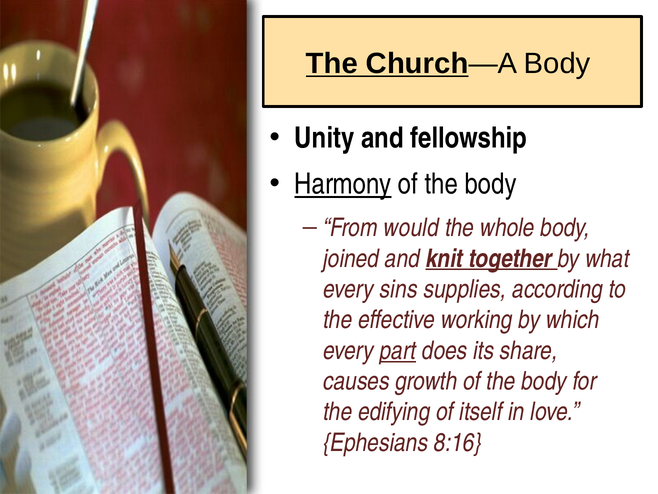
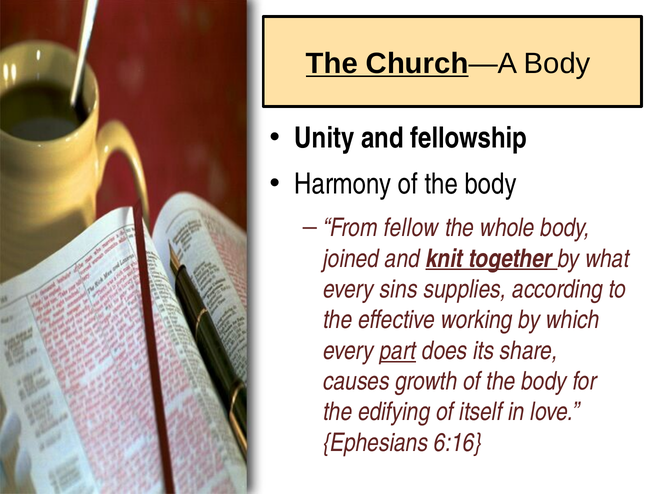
Harmony underline: present -> none (343, 184)
would: would -> fellow (411, 228)
8:16: 8:16 -> 6:16 (458, 442)
